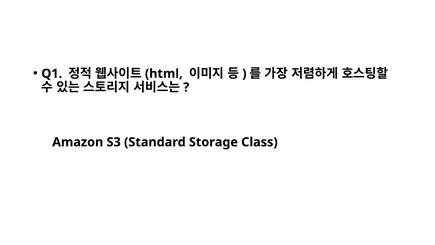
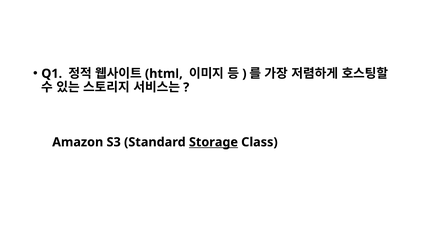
Storage underline: none -> present (213, 142)
